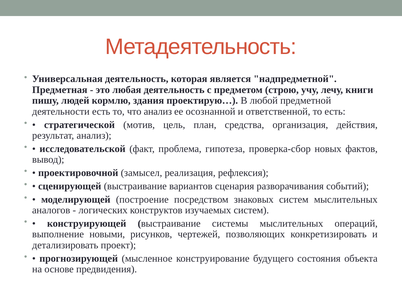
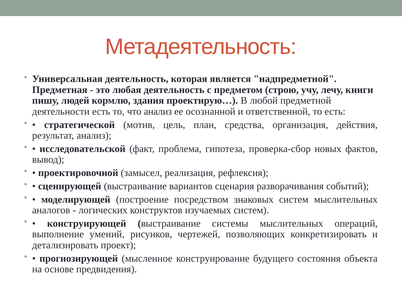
новыми: новыми -> умений (107, 235)
